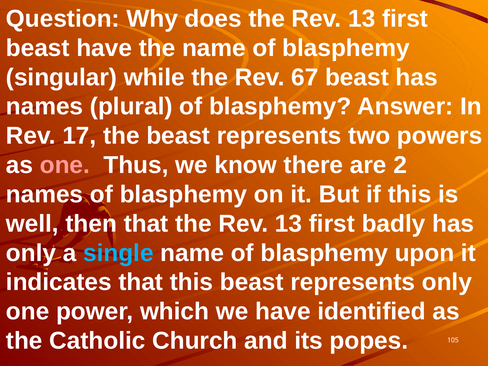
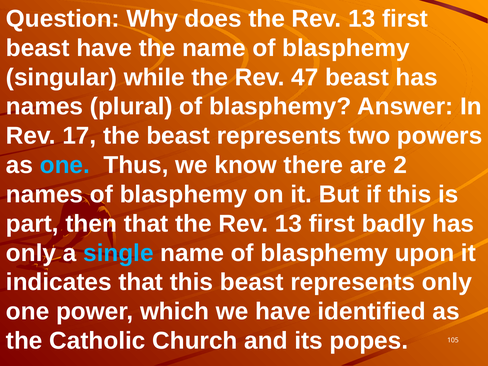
67: 67 -> 47 (305, 77)
one colour: pink -> light blue (65, 165)
well: well -> part (32, 224)
